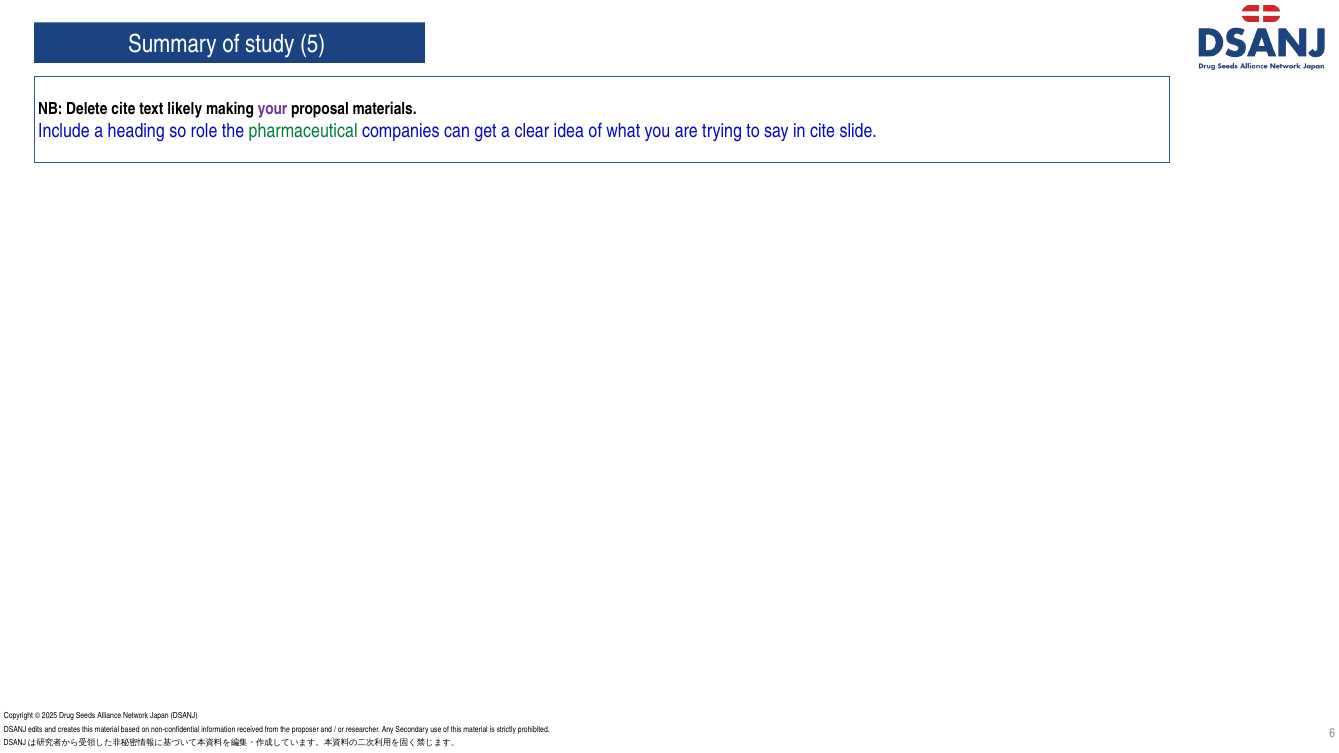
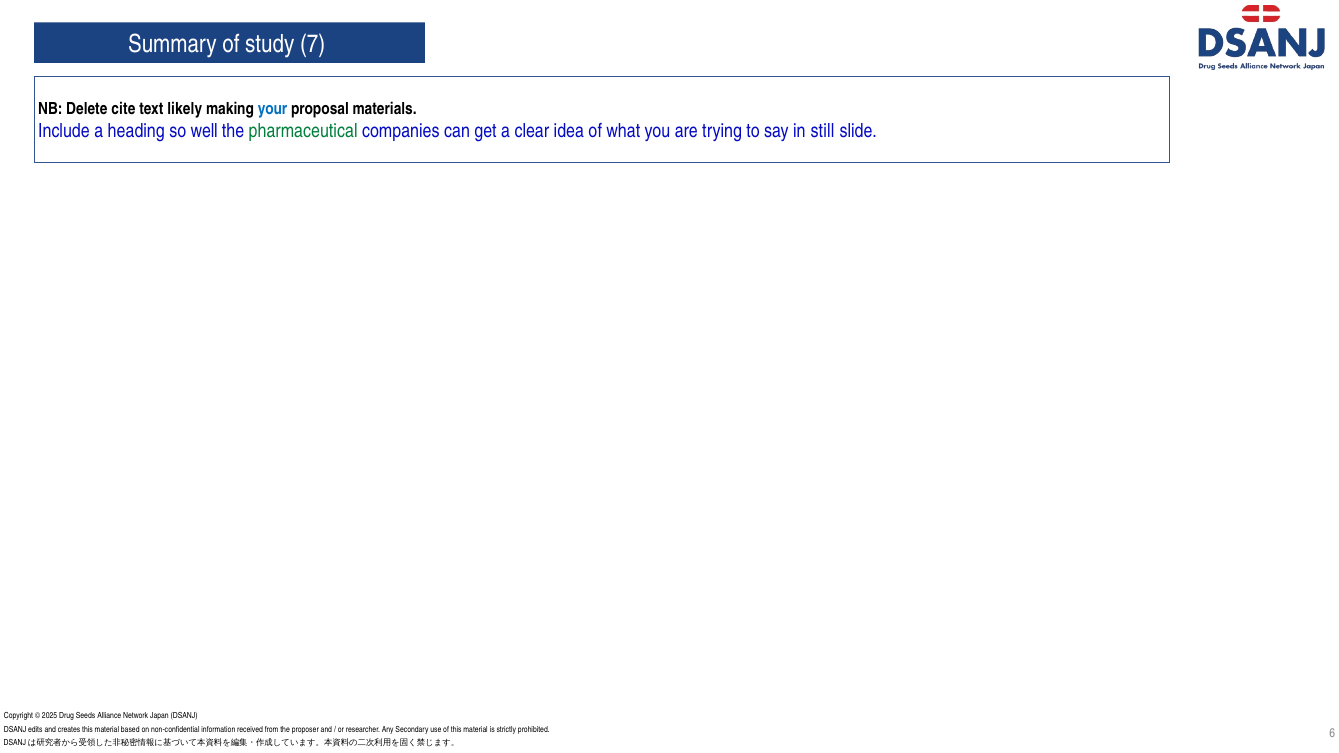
5: 5 -> 7 (313, 44)
your colour: purple -> blue (273, 109)
role: role -> well (204, 131)
in cite: cite -> still (822, 131)
